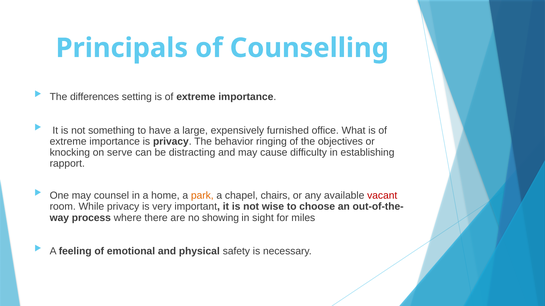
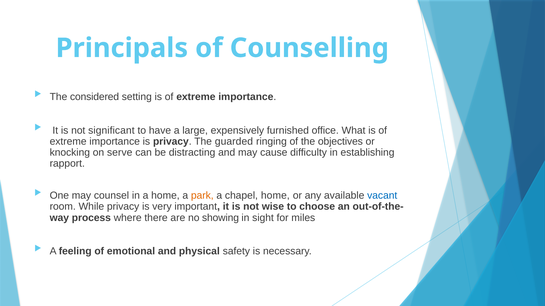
differences: differences -> considered (95, 97)
something: something -> significant (111, 131)
behavior: behavior -> guarded (234, 142)
chapel chairs: chairs -> home (275, 196)
vacant colour: red -> blue (382, 196)
